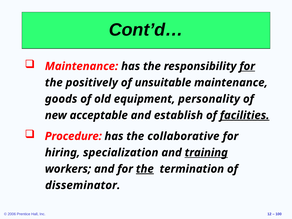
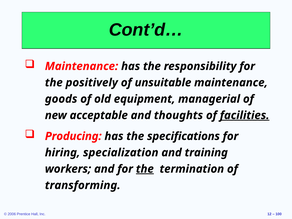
for underline: present -> none (247, 66)
personality: personality -> managerial (209, 99)
establish: establish -> thoughts (178, 115)
Procedure: Procedure -> Producing (73, 136)
collaborative: collaborative -> specifications (183, 136)
training underline: present -> none (206, 153)
disseminator: disseminator -> transforming (83, 185)
